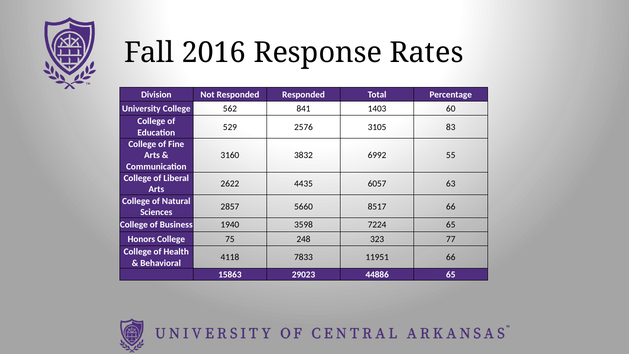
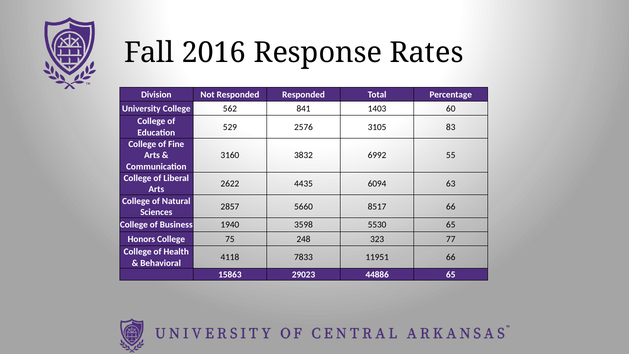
6057: 6057 -> 6094 (377, 184)
7224: 7224 -> 5530 (377, 225)
